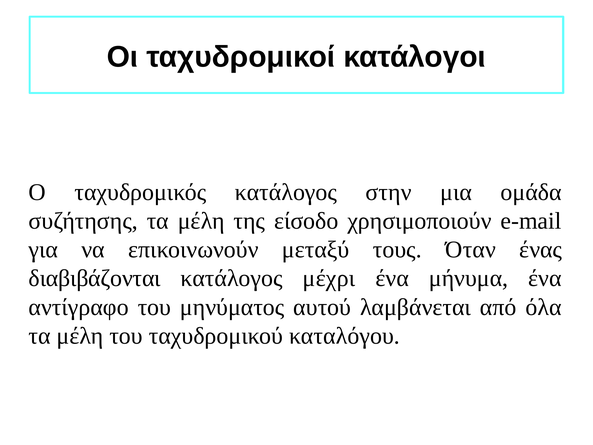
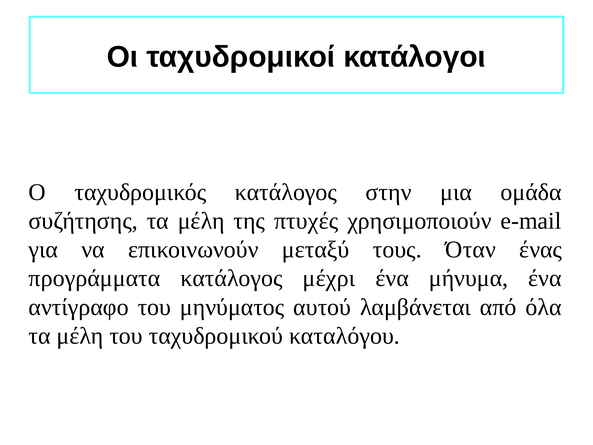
είσοδο: είσοδο -> πτυχές (306, 221)
διαβιβάζονται: διαβιβάζονται -> προγράμματα (95, 278)
